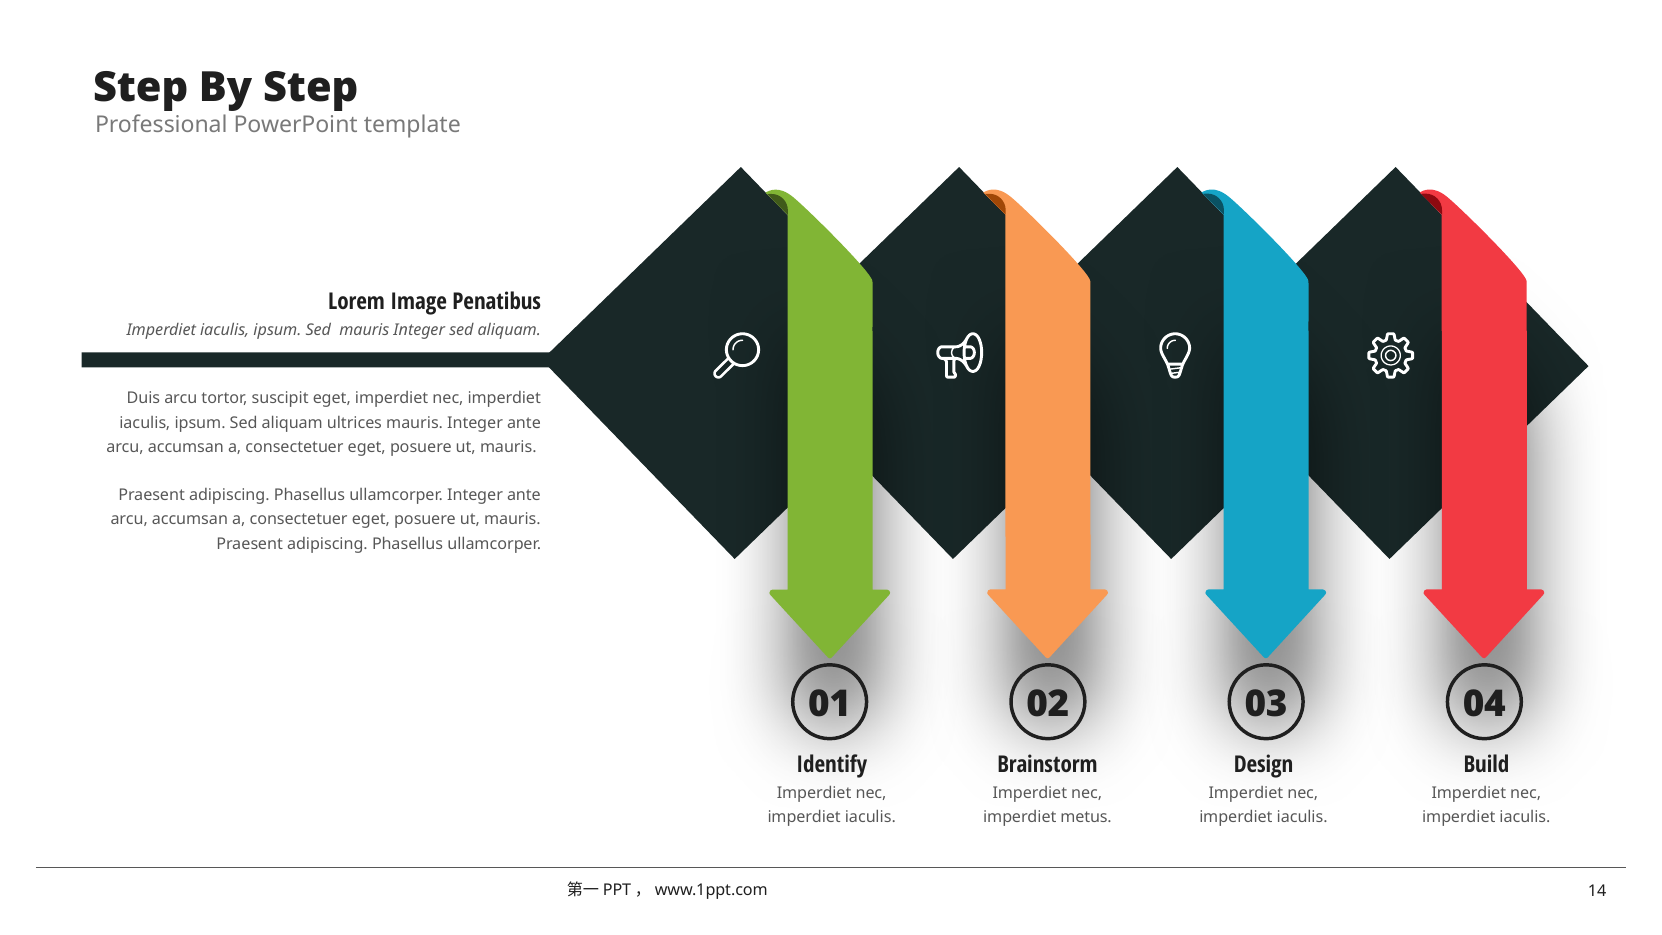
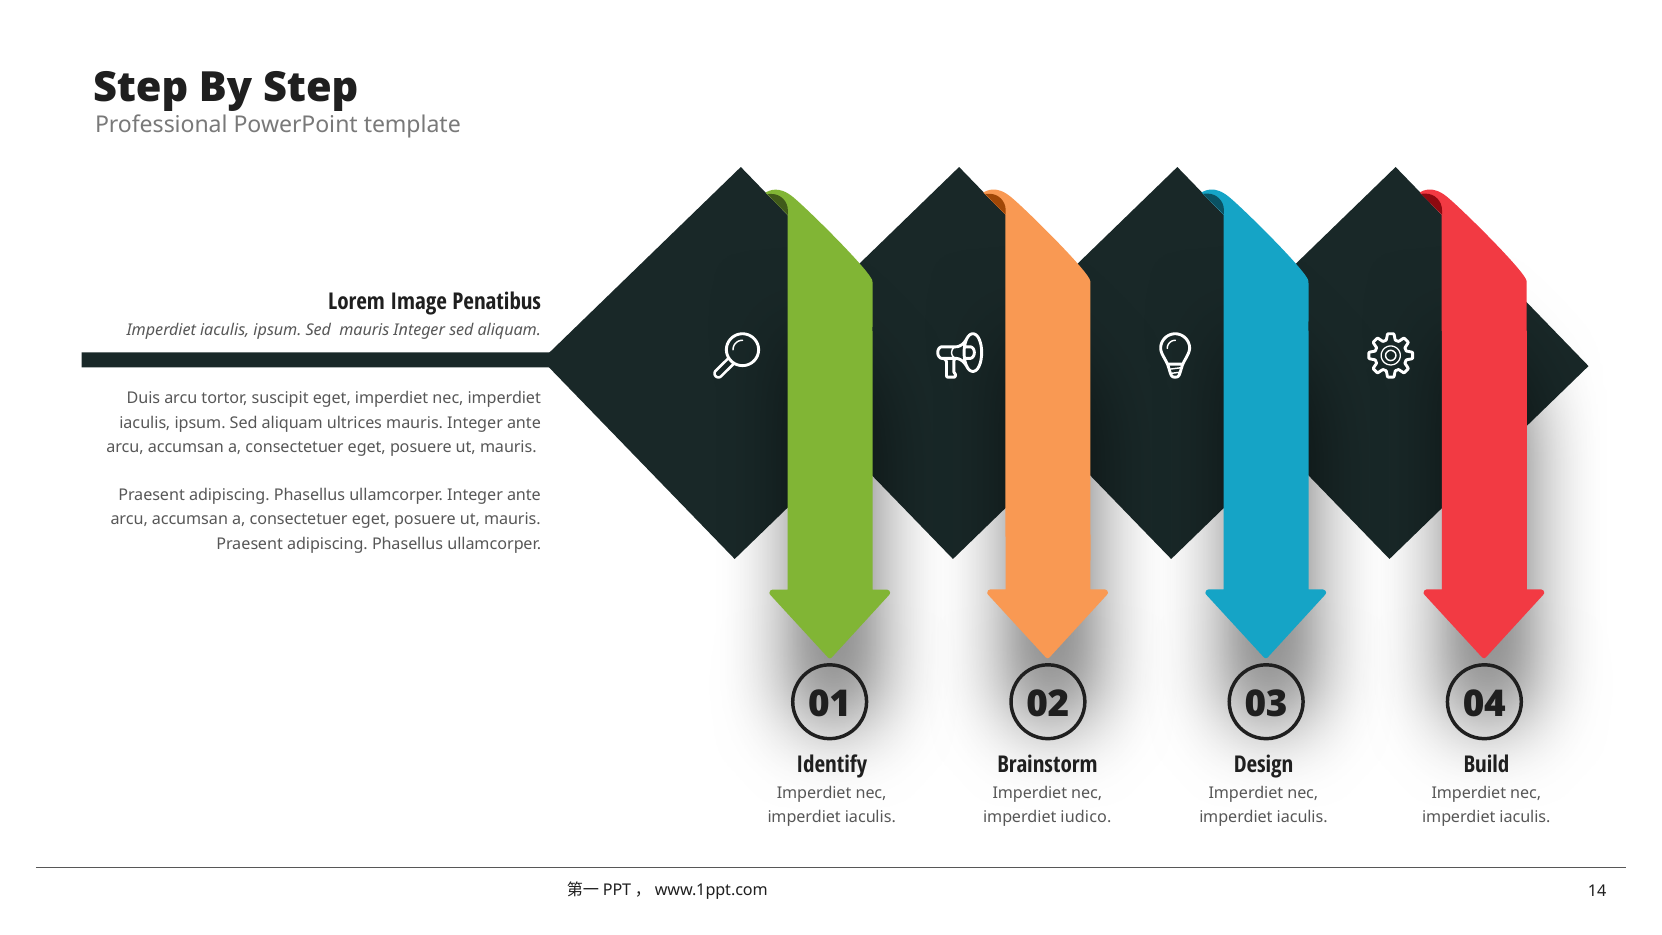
metus: metus -> iudico (1086, 817)
